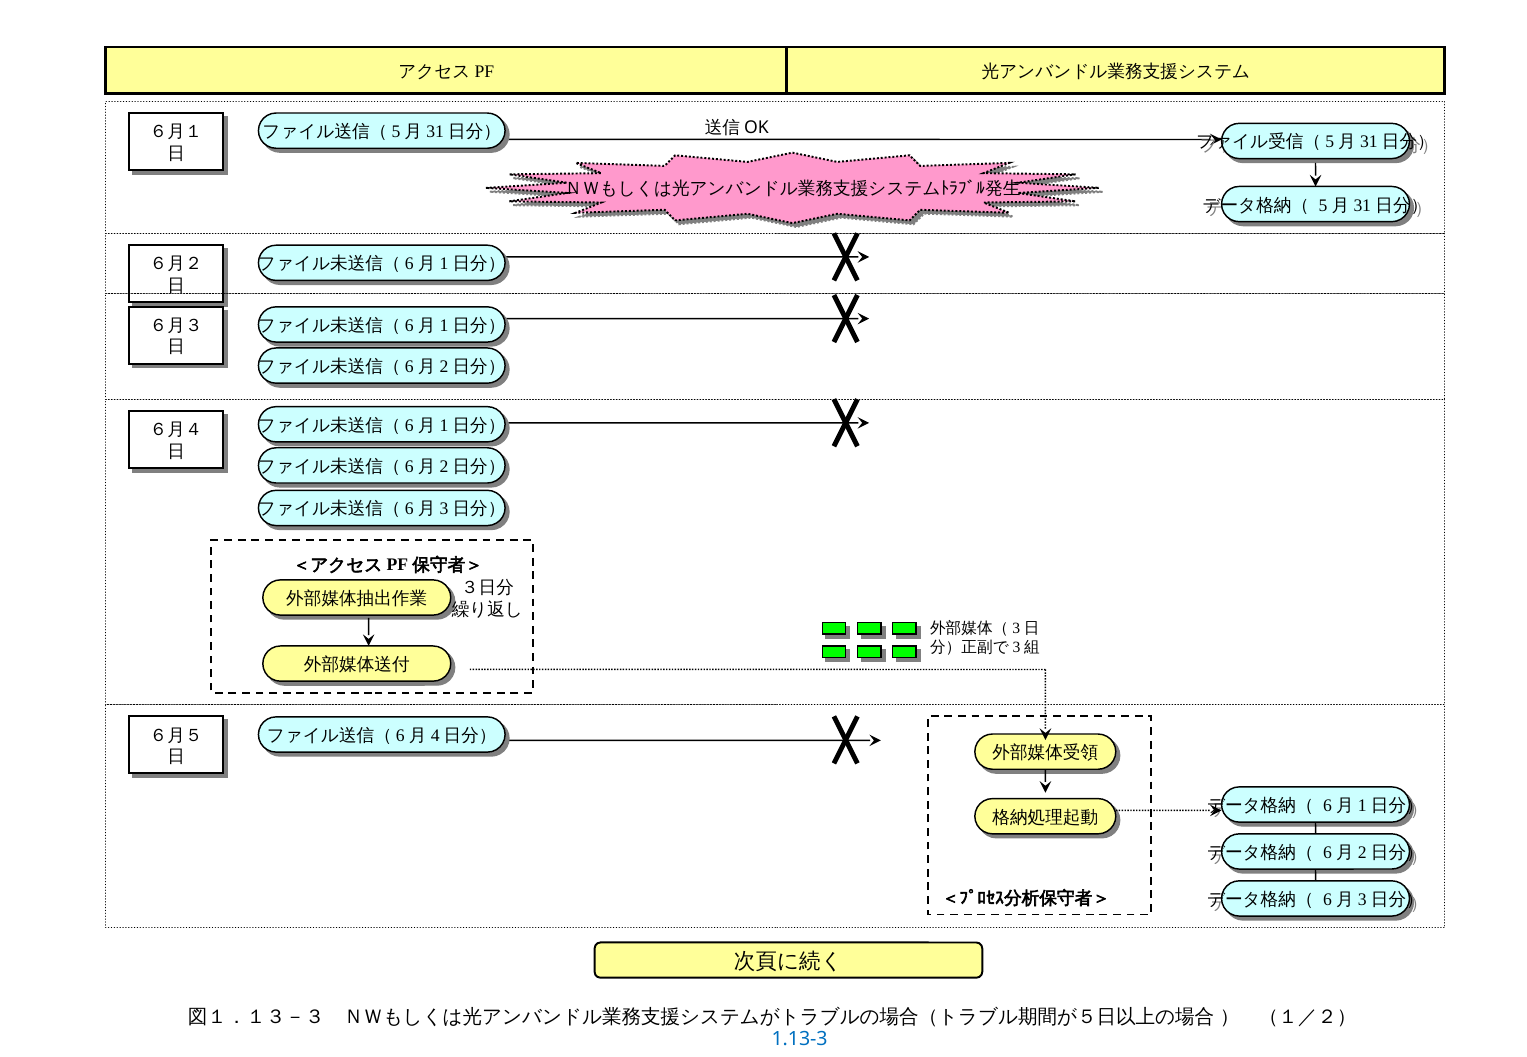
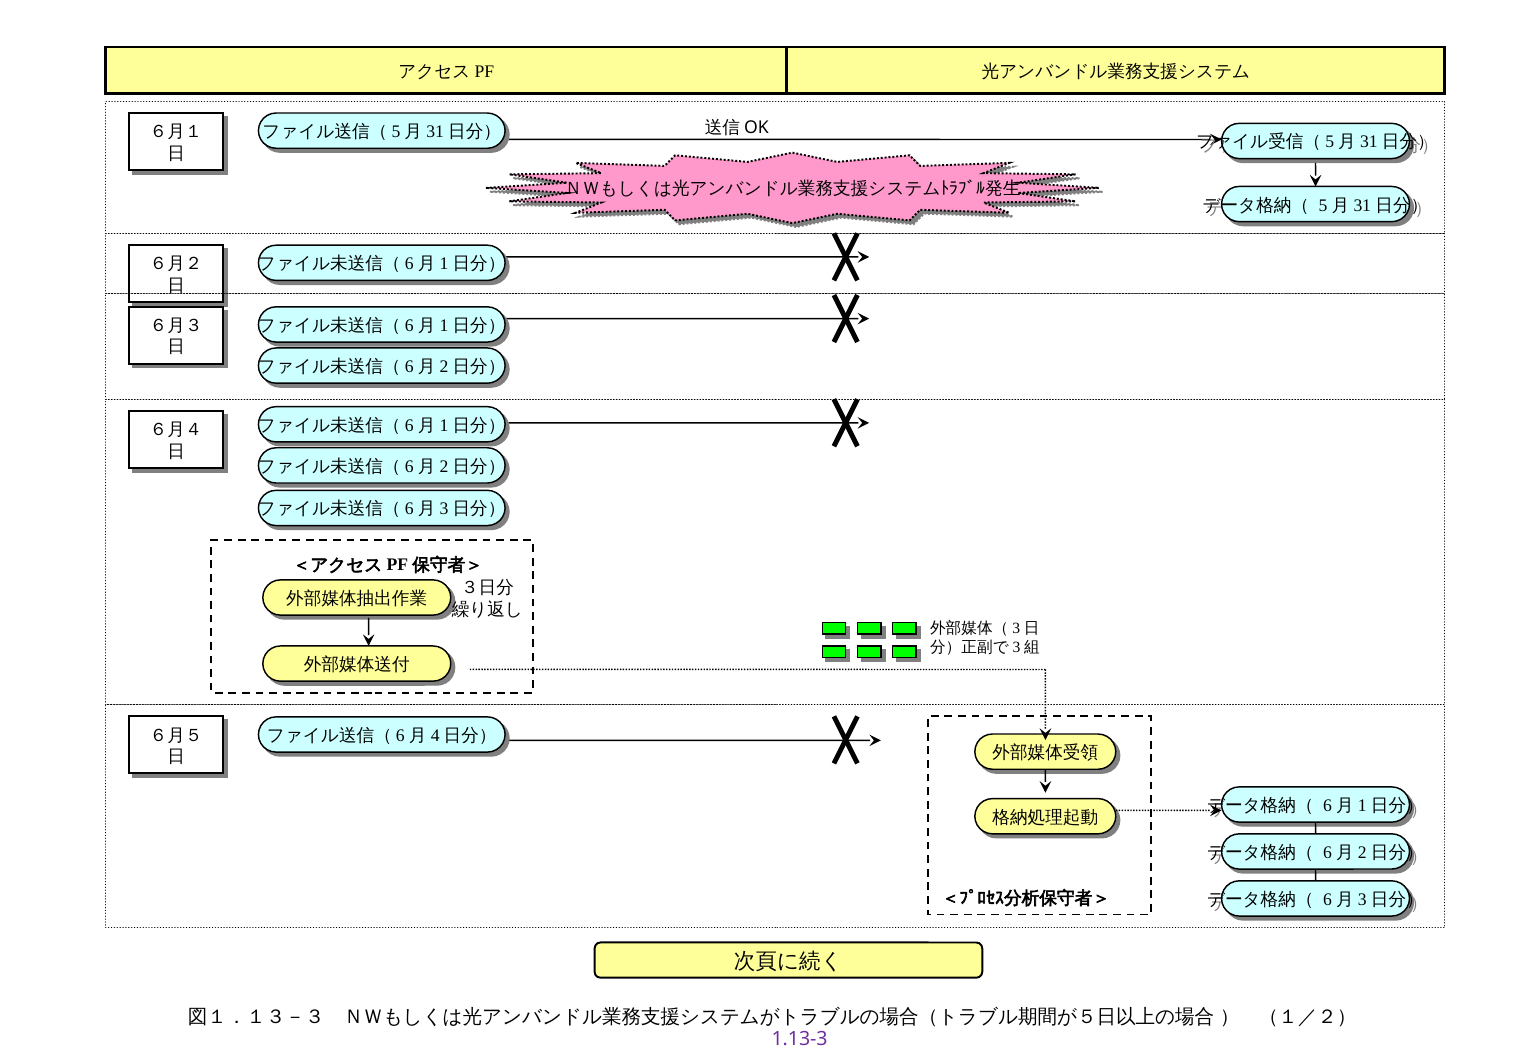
1.13-3 colour: blue -> purple (800, 1039)
